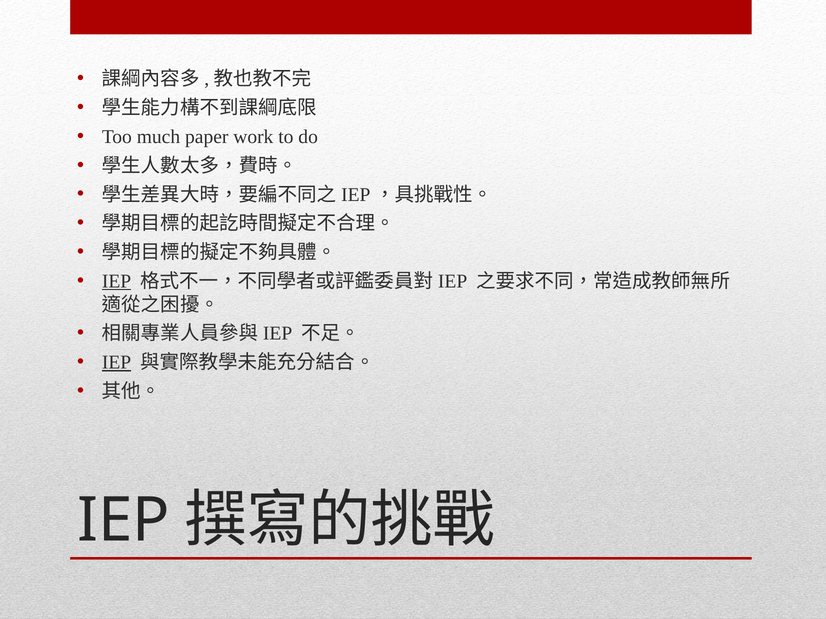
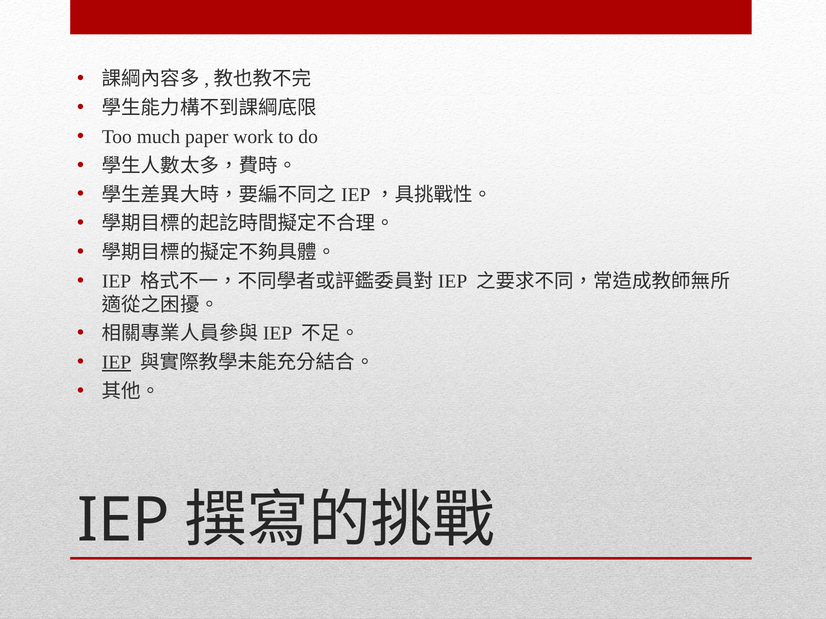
IEP underline: present -> none (117, 281)
